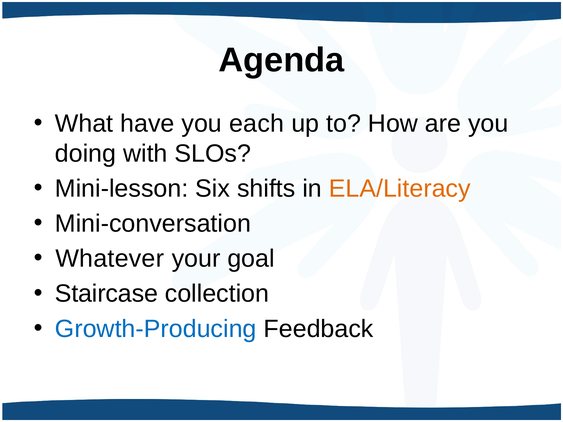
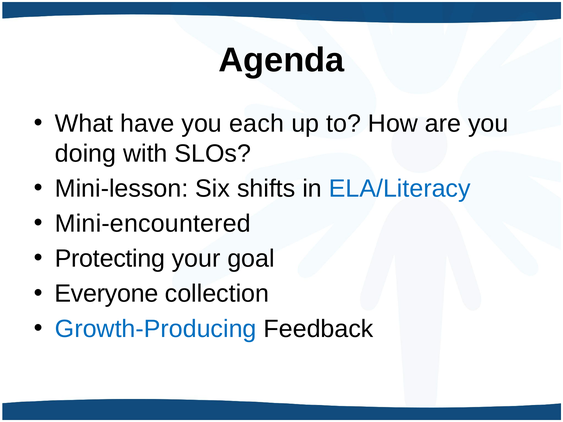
ELA/Literacy colour: orange -> blue (400, 189)
Mini-conversation: Mini-conversation -> Mini-encountered (153, 224)
Whatever: Whatever -> Protecting (110, 259)
Staircase: Staircase -> Everyone (106, 294)
